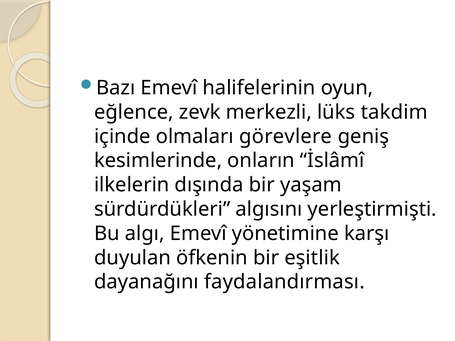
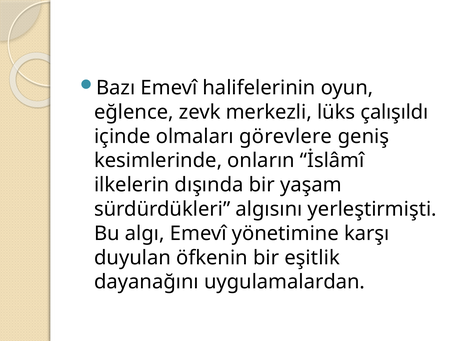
takdim: takdim -> çalışıldı (394, 112)
faydalandırması: faydalandırması -> uygulamalardan (285, 282)
